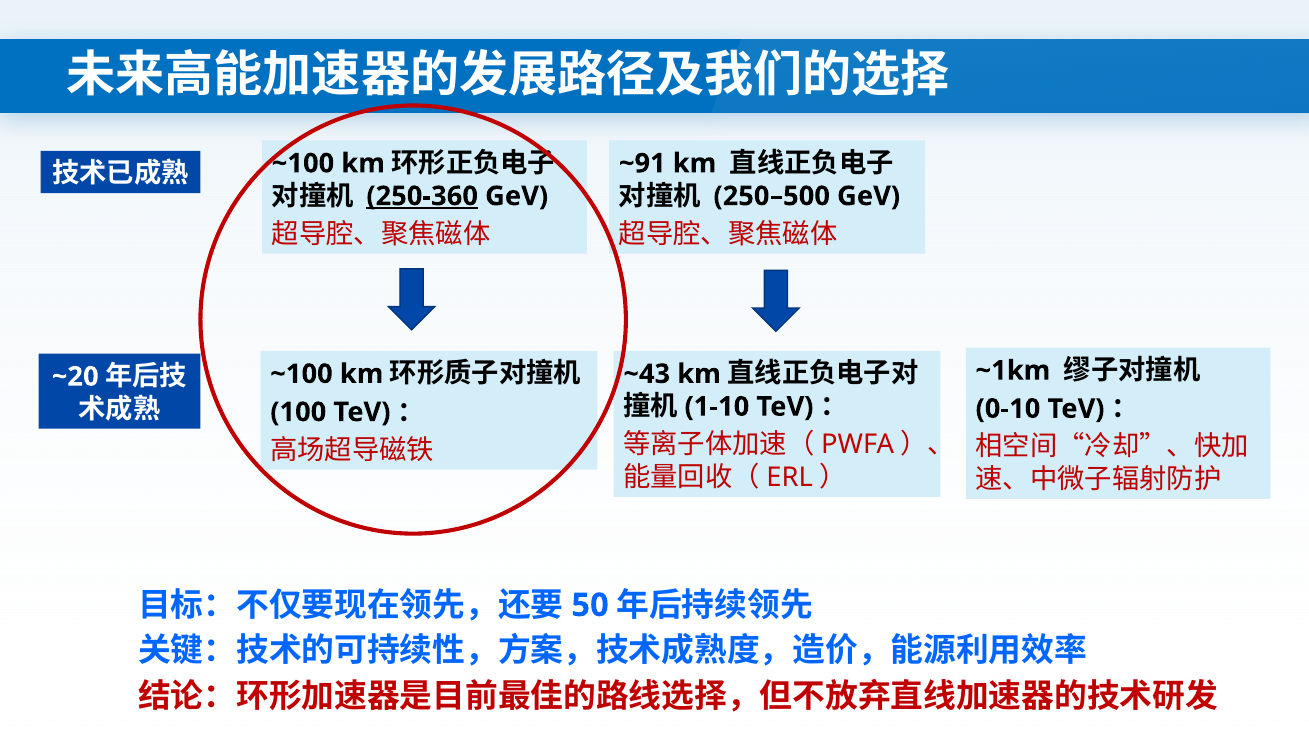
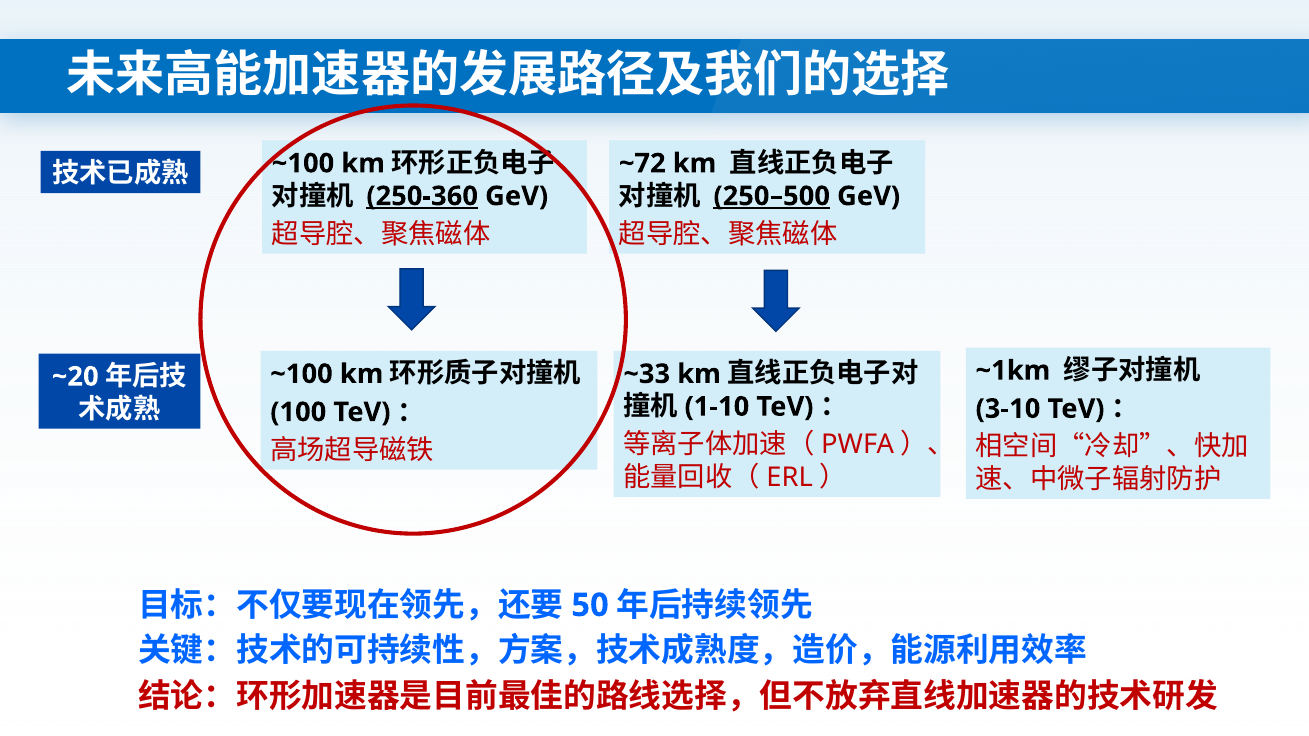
~91: ~91 -> ~72 (642, 163)
250–500 underline: none -> present (772, 196)
~43: ~43 -> ~33 (647, 374)
0-10: 0-10 -> 3-10 (1008, 409)
